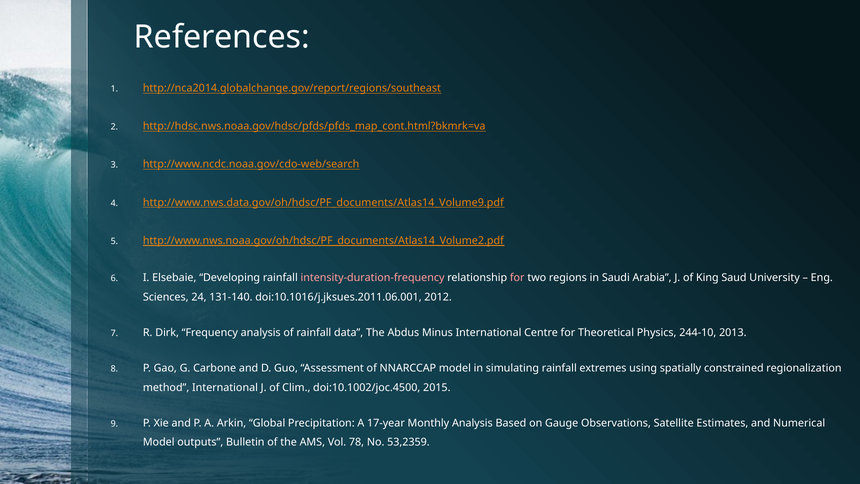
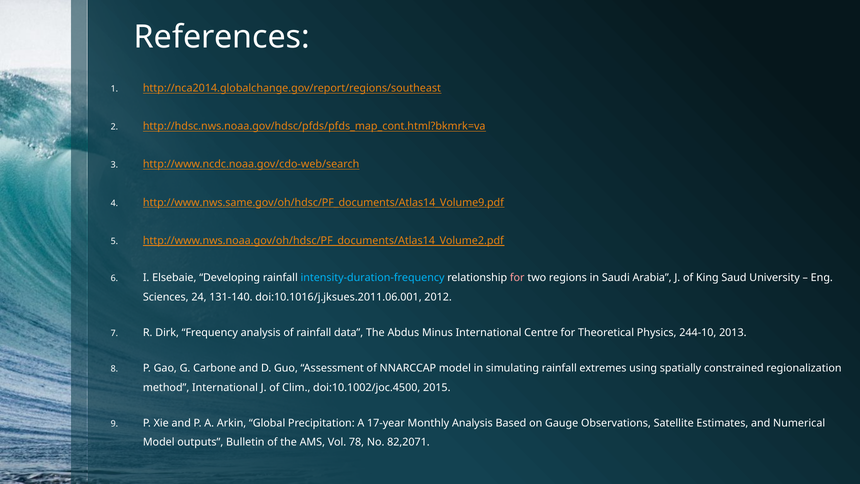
http://www.nws.data.gov/oh/hdsc/PF_documents/Atlas14_Volume9.pdf: http://www.nws.data.gov/oh/hdsc/PF_documents/Atlas14_Volume9.pdf -> http://www.nws.same.gov/oh/hdsc/PF_documents/Atlas14_Volume9.pdf (323, 202)
intensity-duration-frequency colour: pink -> light blue (373, 278)
53,2359: 53,2359 -> 82,2071 (408, 442)
